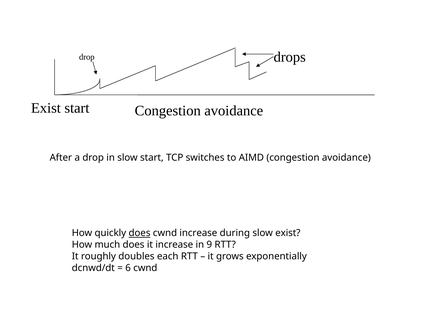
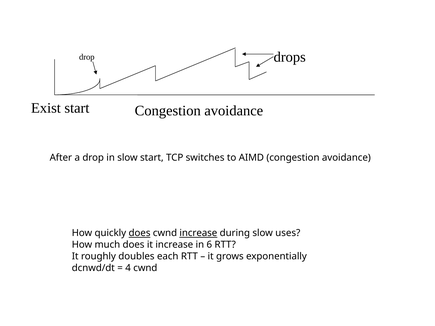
increase underline: none -> present (198, 233)
slow exist: exist -> uses (288, 233)
9: 9 -> 6 (209, 245)
6: 6 -> 4 (128, 268)
